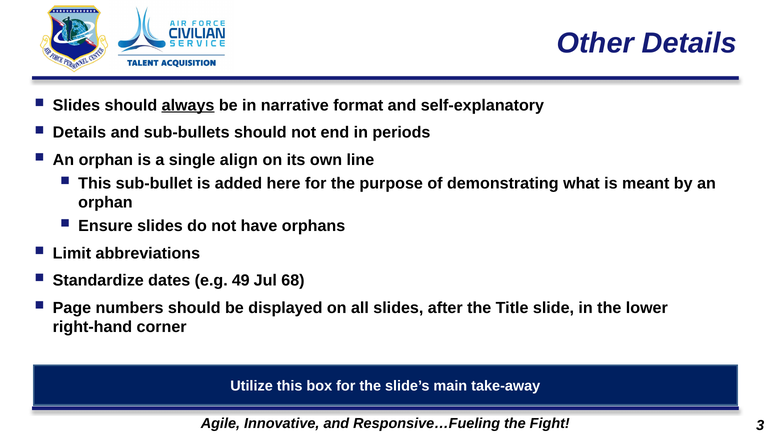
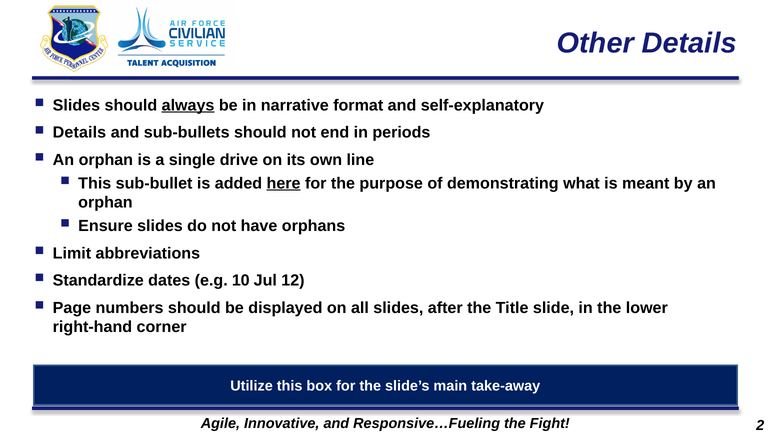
align: align -> drive (239, 160)
here underline: none -> present (284, 183)
49: 49 -> 10 (241, 280)
68: 68 -> 12 (293, 280)
3: 3 -> 2 (760, 425)
